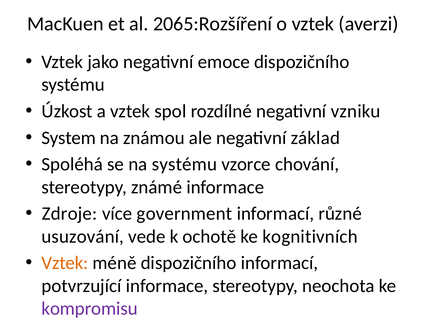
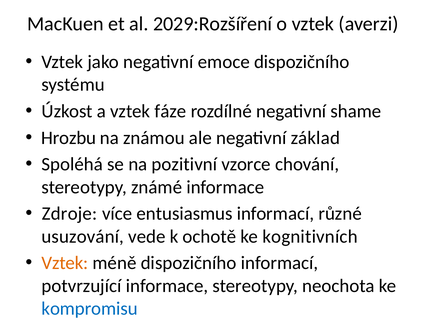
2065:Rozšíření: 2065:Rozšíření -> 2029:Rozšíření (213, 24)
spol: spol -> fáze (170, 111)
vzniku: vzniku -> shame (356, 111)
System: System -> Hrozbu (69, 138)
na systému: systému -> pozitivní (184, 164)
government: government -> entusiasmus (185, 213)
kompromisu colour: purple -> blue (90, 308)
